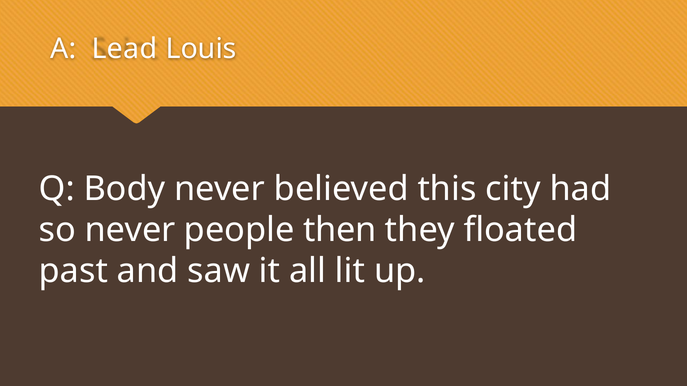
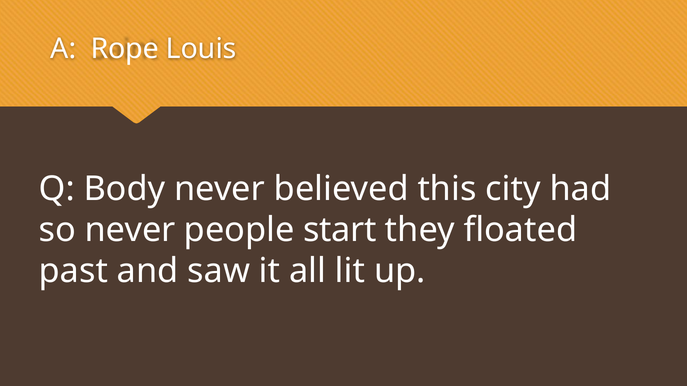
Lead: Lead -> Rope (125, 49)
then: then -> start (340, 230)
